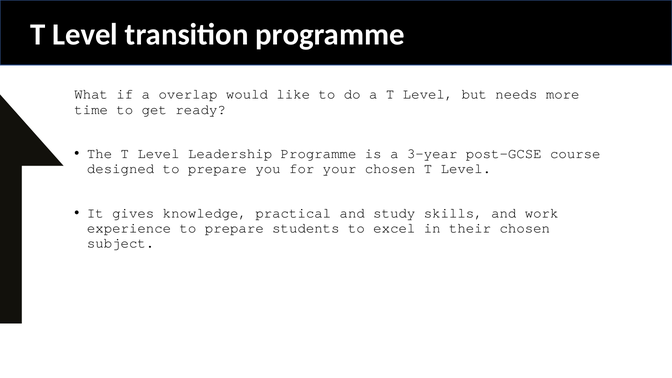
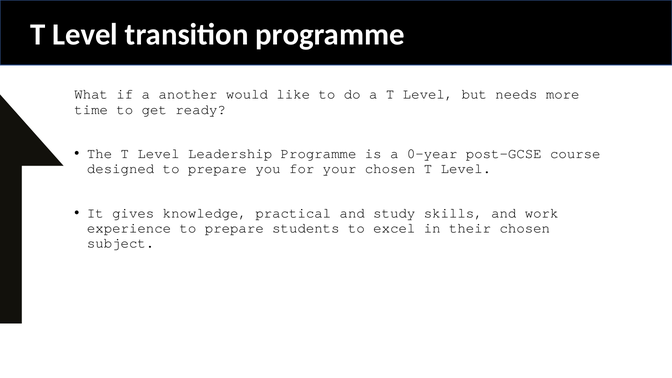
overlap: overlap -> another (188, 94)
3-year: 3-year -> 0-year (432, 154)
